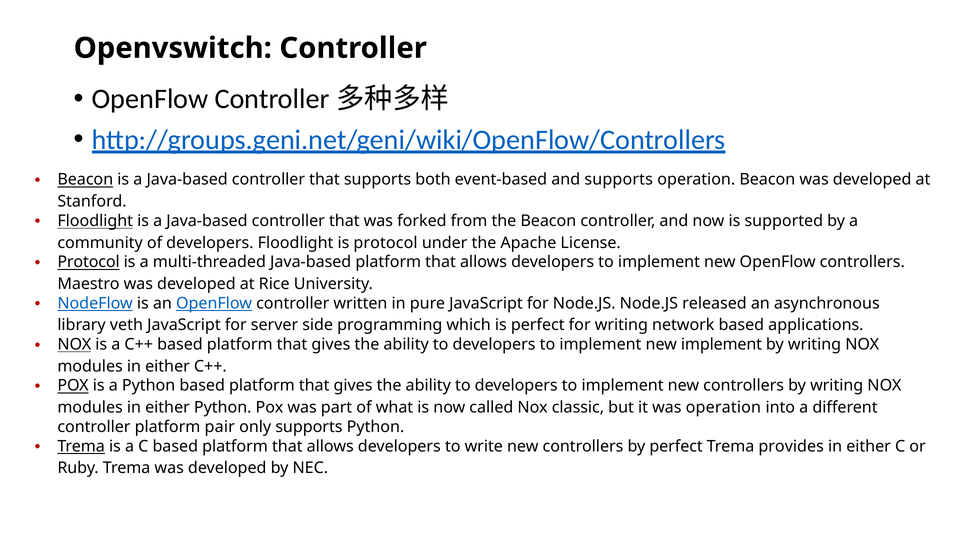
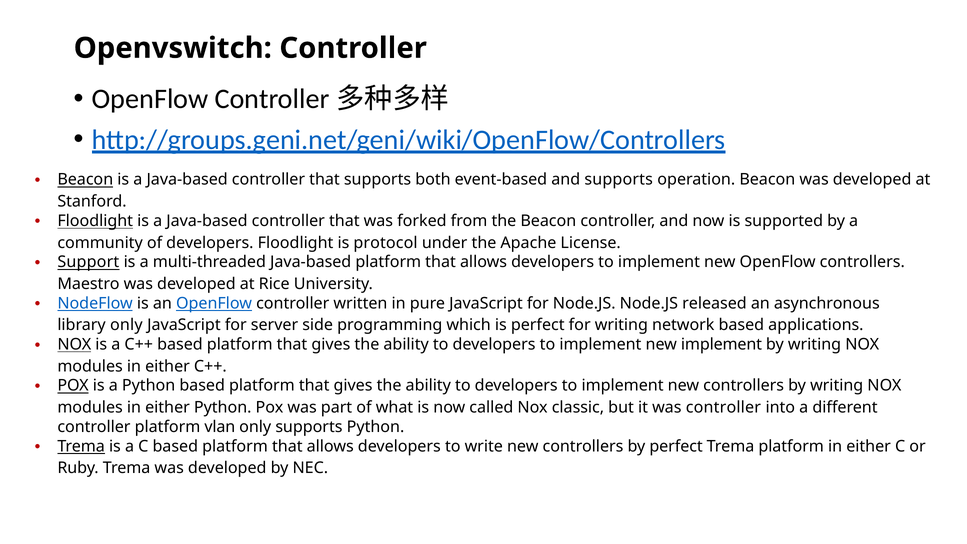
Protocol: Protocol -> Support (88, 262)
library veth: veth -> only (126, 325)
was operation: operation -> controller (723, 407)
pair: pair -> vlan (220, 427)
Trema provides: provides -> platform (791, 446)
